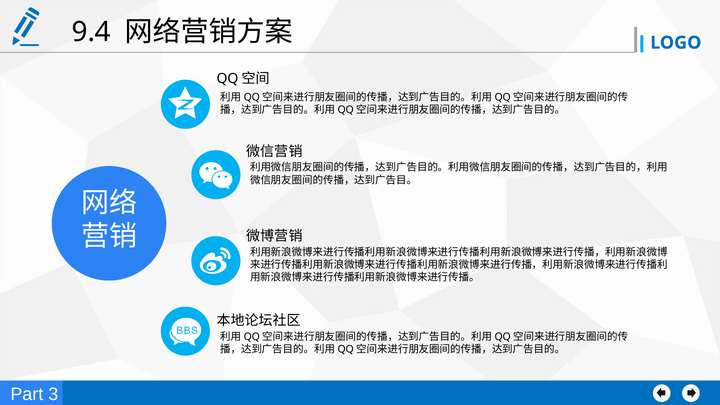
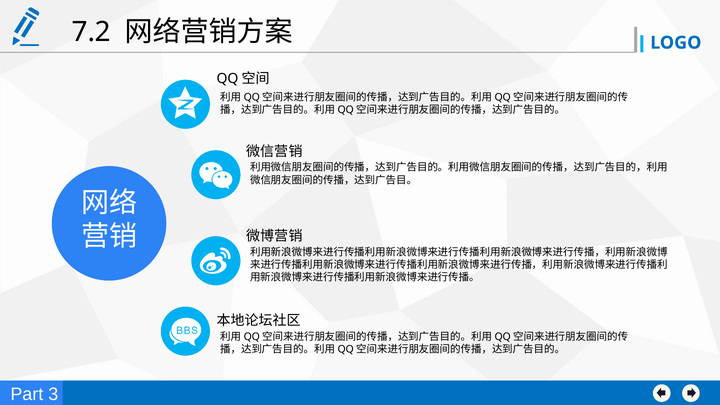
9.4: 9.4 -> 7.2 (91, 32)
